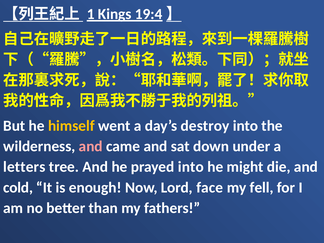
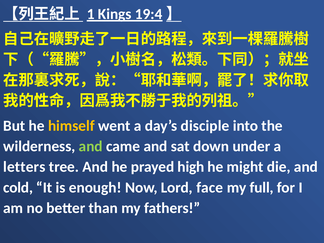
destroy: destroy -> disciple (205, 126)
and colour: pink -> light green (91, 146)
prayed into: into -> high (191, 167)
fell: fell -> full (262, 187)
